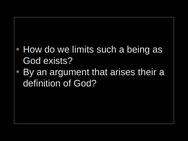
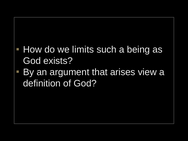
their: their -> view (147, 72)
